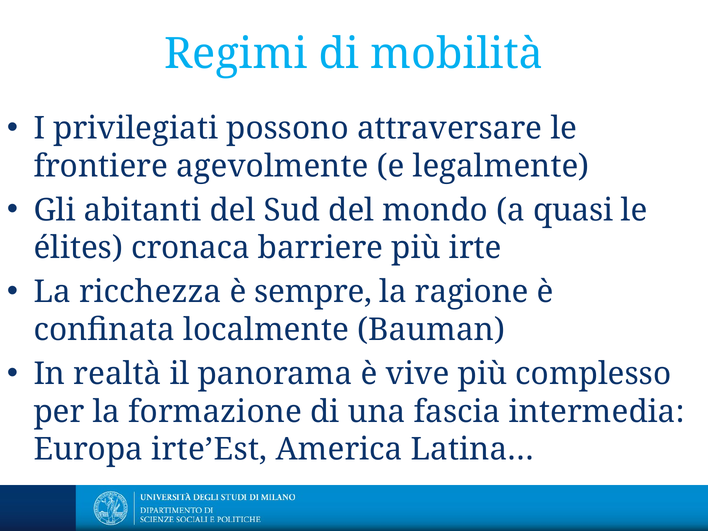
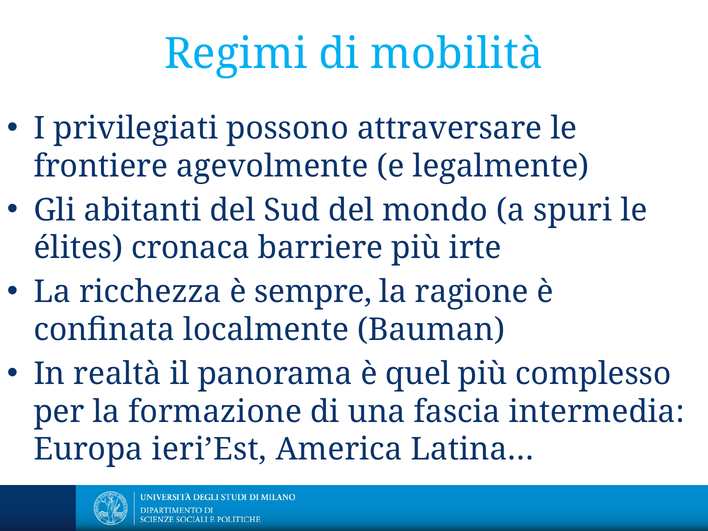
quasi: quasi -> spuri (573, 210)
vive: vive -> quel (418, 374)
irte’Est: irte’Est -> ieri’Est (209, 449)
